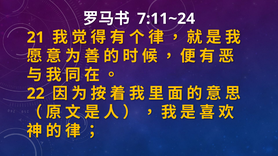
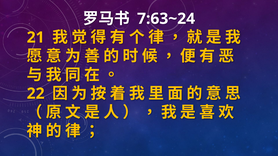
7:11~24: 7:11~24 -> 7:63~24 (166, 19)
